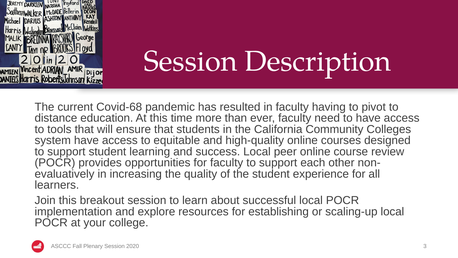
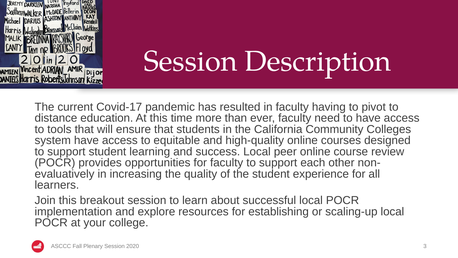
Covid-68: Covid-68 -> Covid-17 (119, 107)
